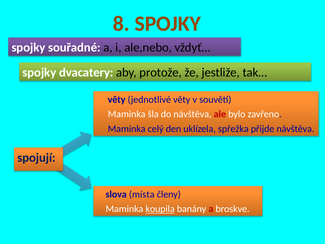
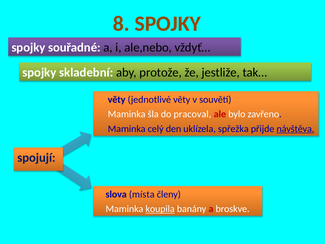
dvacatery: dvacatery -> skladební (86, 72)
do návštěva: návštěva -> pracoval (192, 114)
návštěva underline: none -> present (295, 129)
